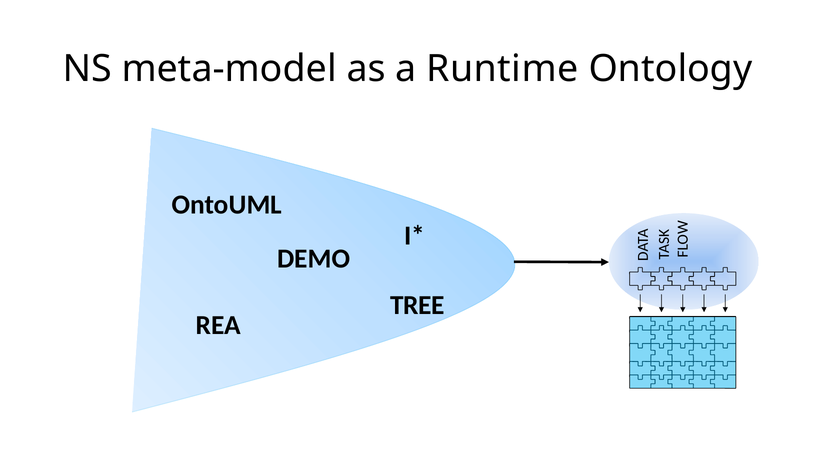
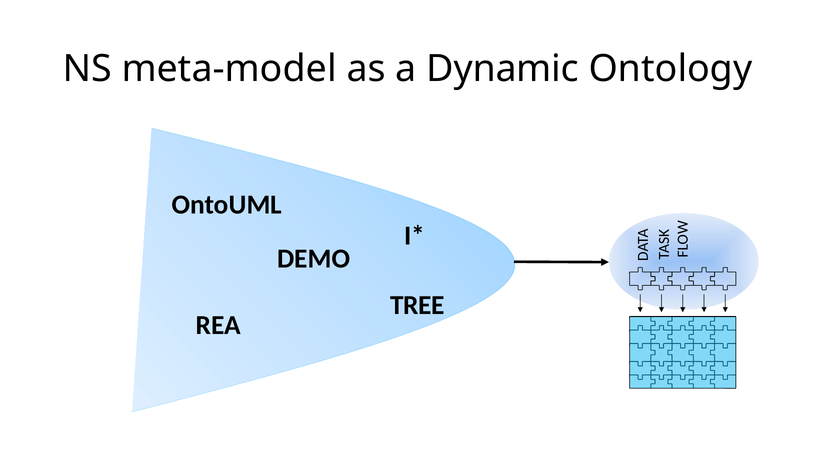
Runtime: Runtime -> Dynamic (503, 69)
